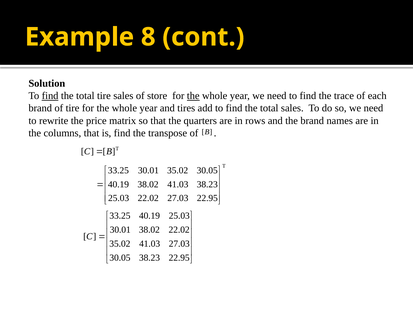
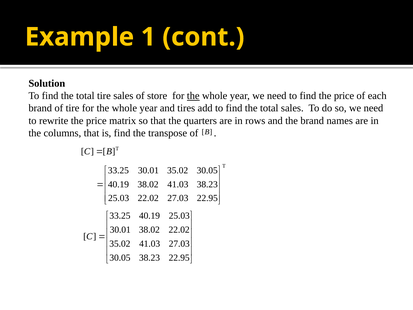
8: 8 -> 1 (148, 37)
find underline: present -> none (50, 96)
find the trace: trace -> price (344, 96)
